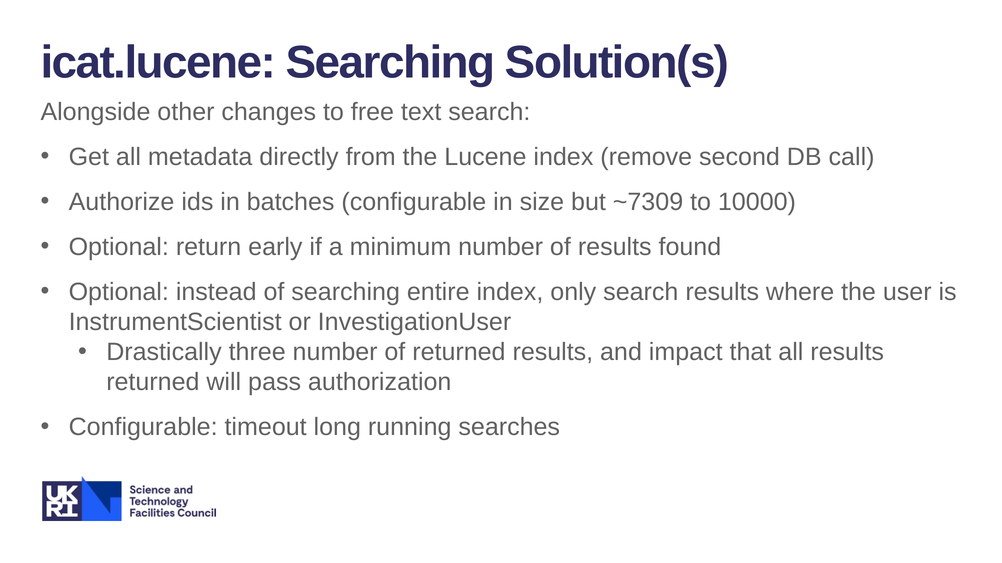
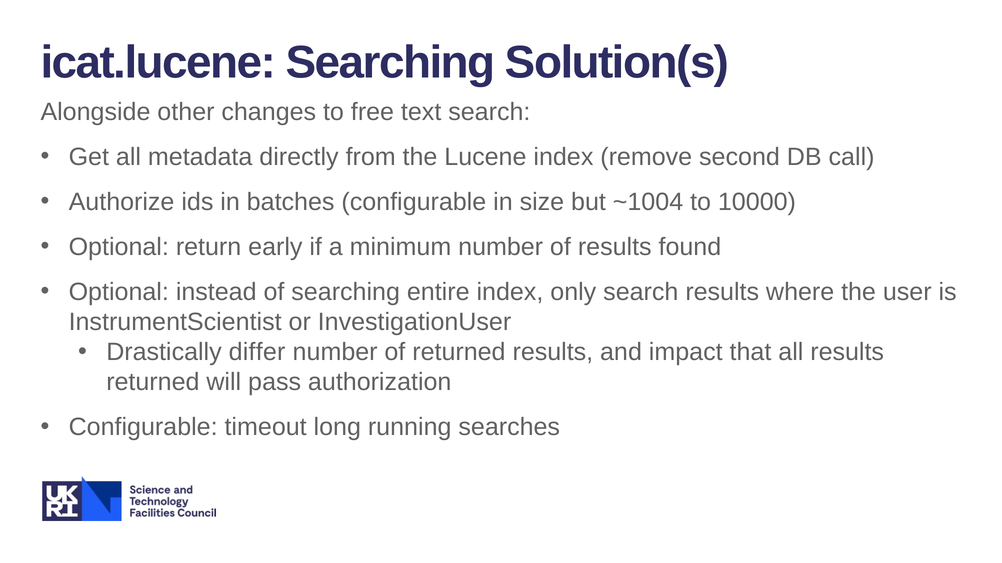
~7309: ~7309 -> ~1004 (648, 202)
three: three -> differ (257, 353)
